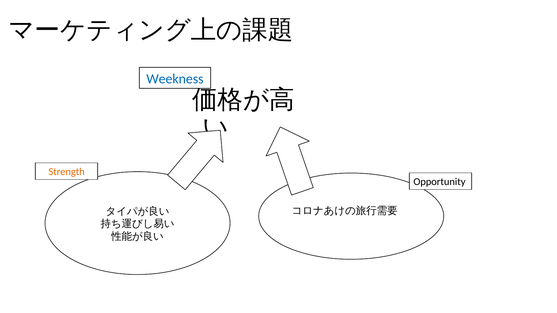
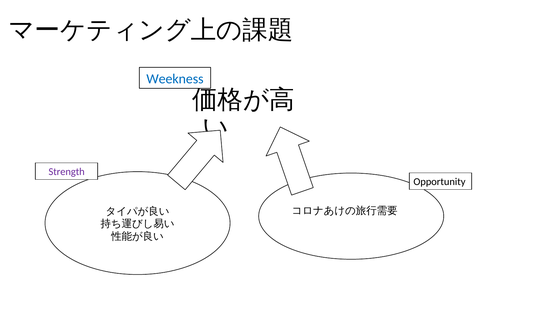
Strength colour: orange -> purple (67, 172)
